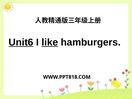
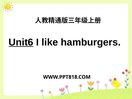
like underline: present -> none (50, 42)
